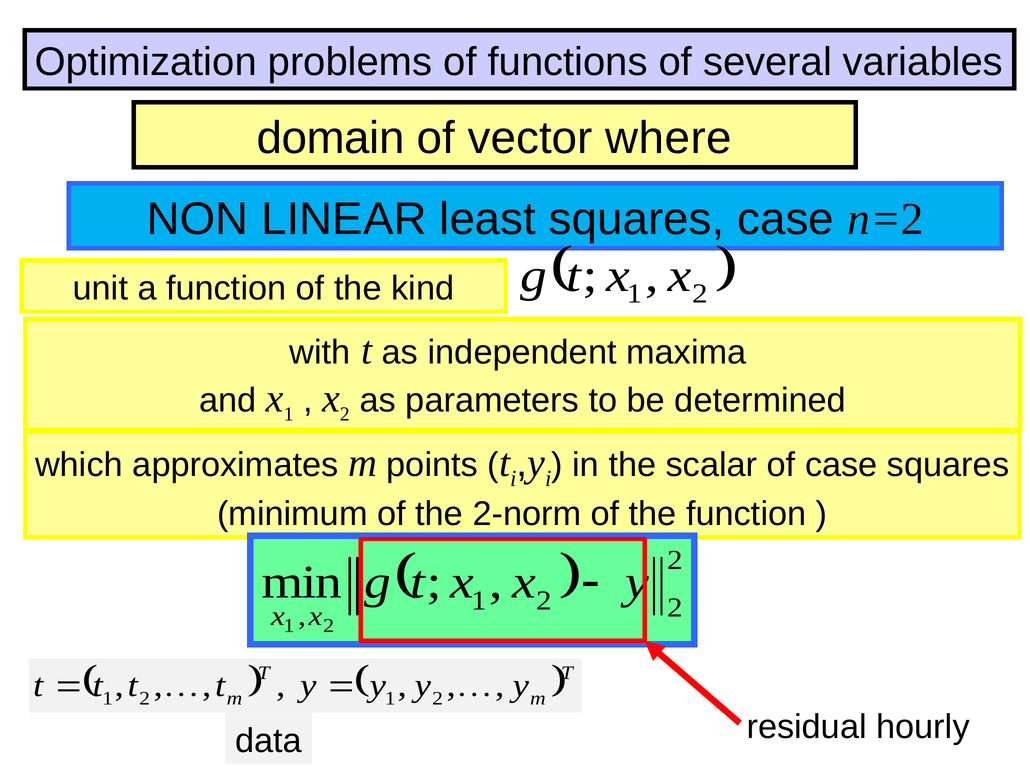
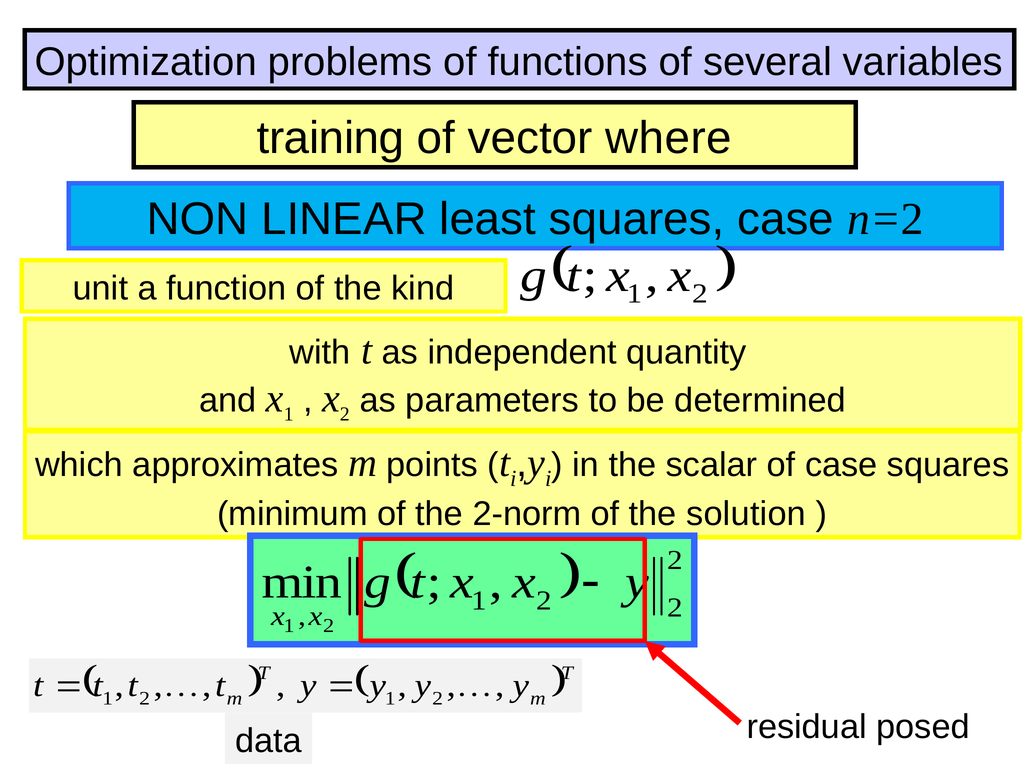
domain: domain -> training (331, 138)
maxima: maxima -> quantity (686, 353)
the function: function -> solution (746, 514)
hourly: hourly -> posed (923, 727)
